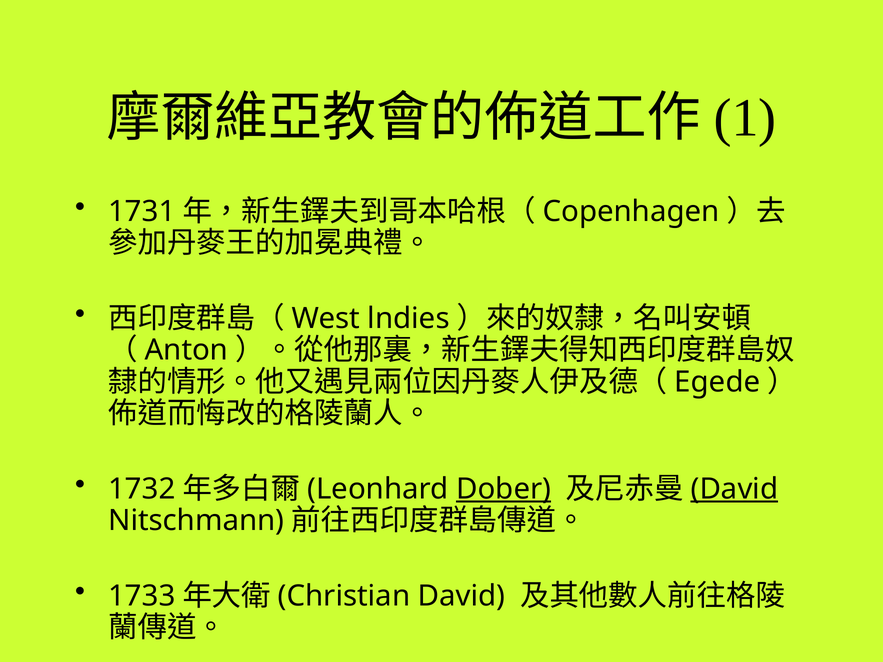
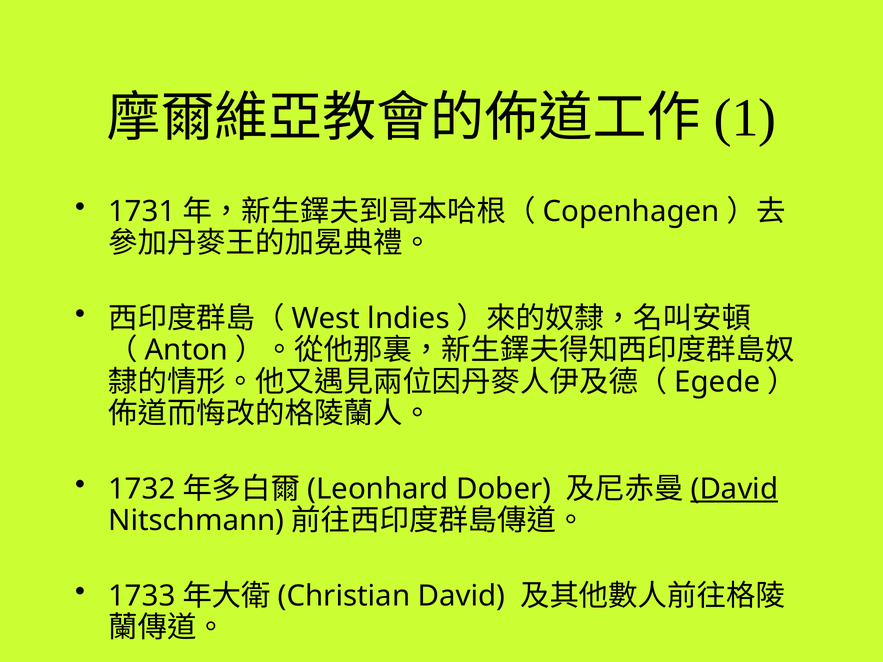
Dober underline: present -> none (504, 489)
